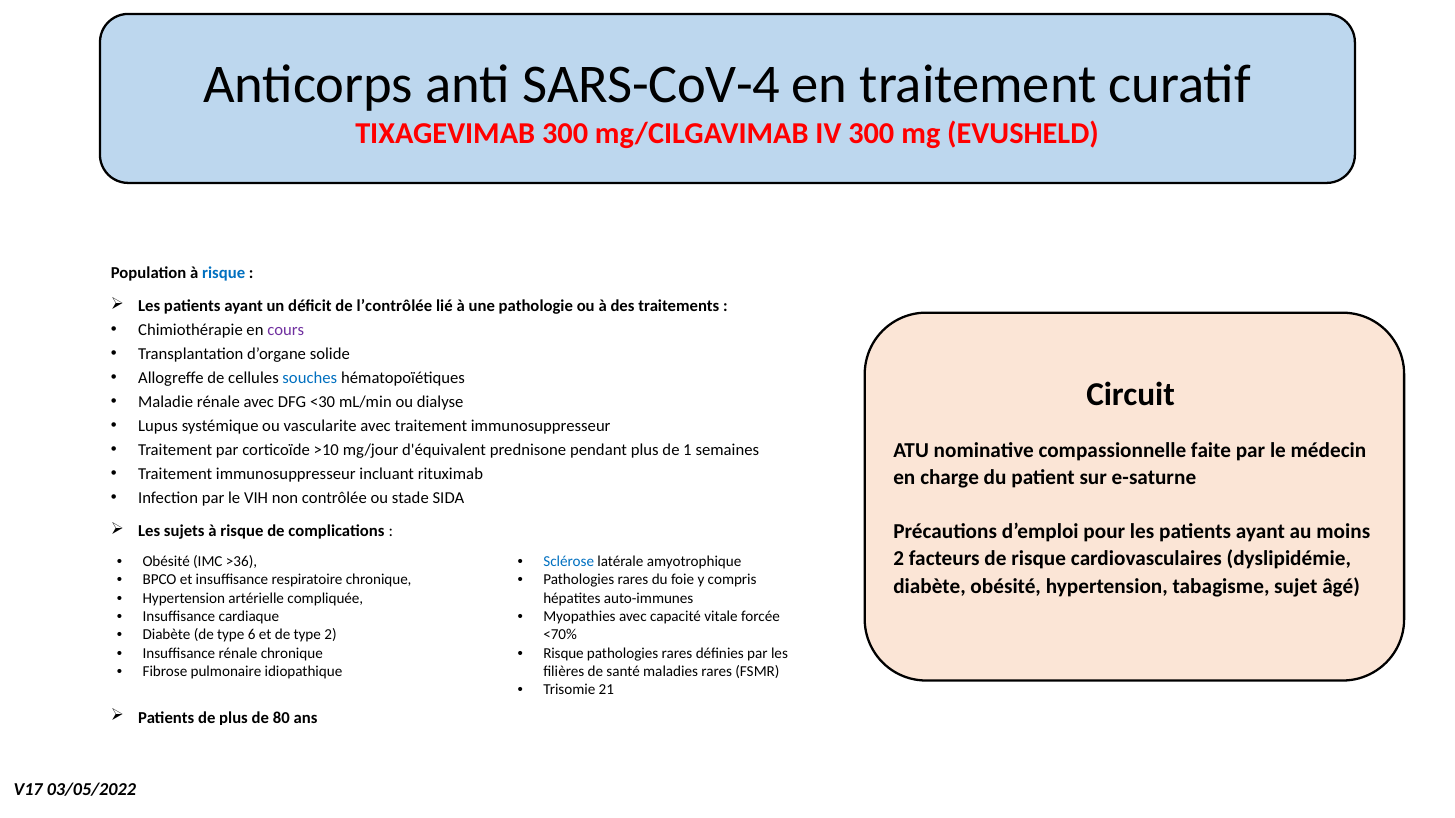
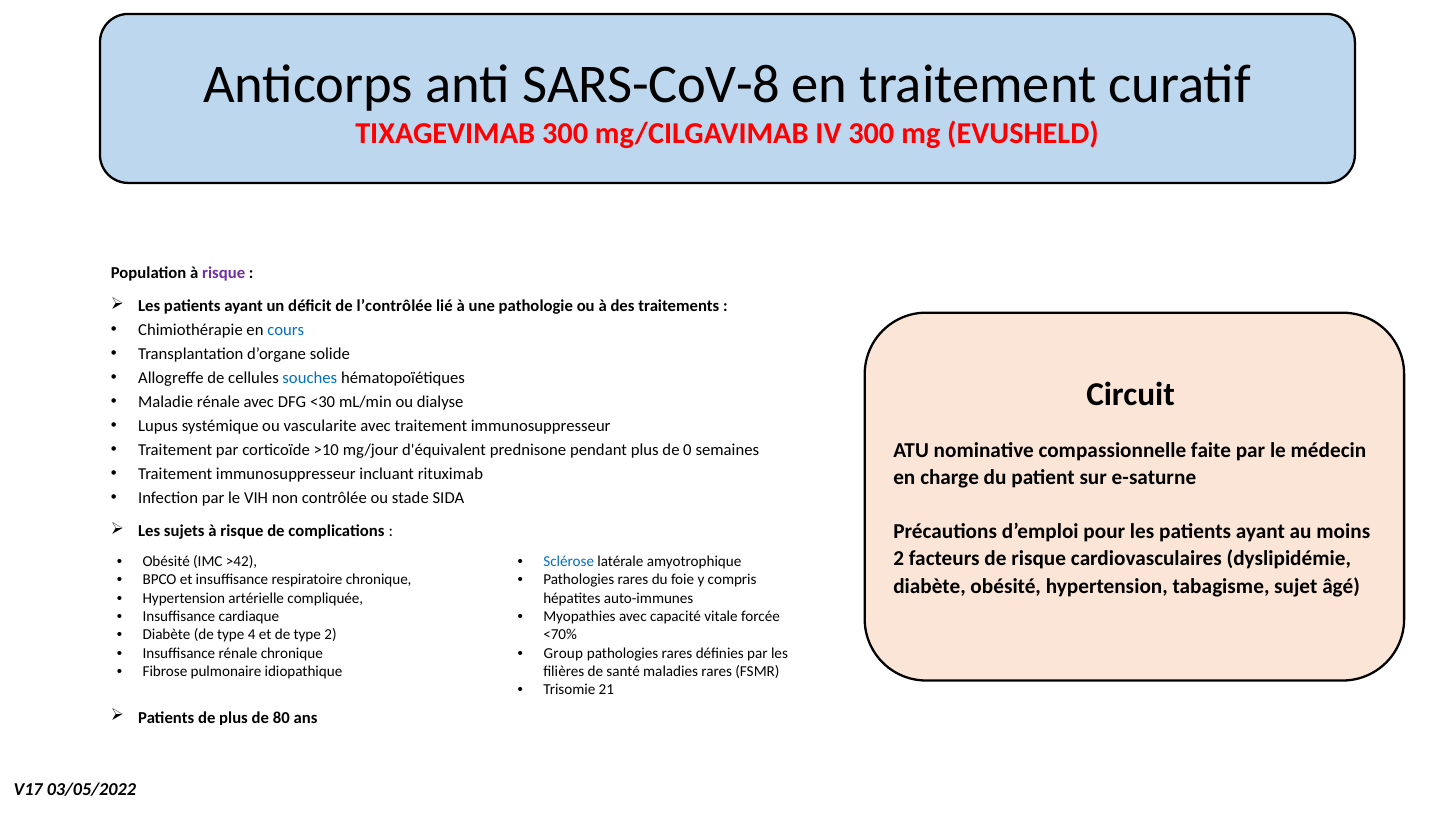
SARS-CoV-4: SARS-CoV-4 -> SARS-CoV-8 (651, 84)
risque colour: blue -> purple (224, 273)
cours colour: purple -> blue (286, 331)
1: 1 -> 0 (687, 451)
>36: >36 -> >42 (241, 562)
6: 6 -> 4 (252, 635)
Risque: Risque -> Group (563, 653)
